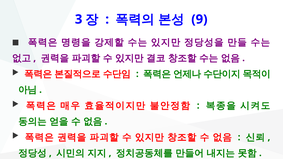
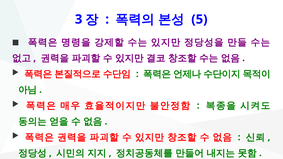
9: 9 -> 5 (199, 19)
